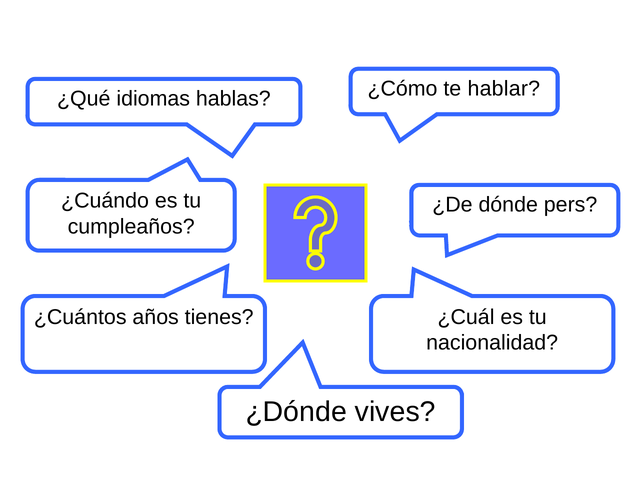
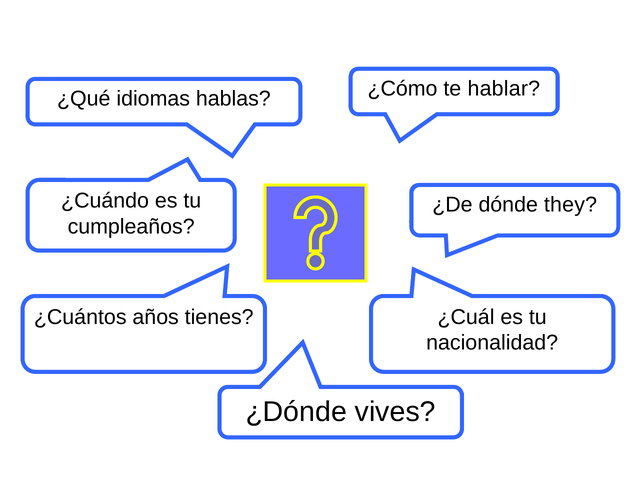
pers: pers -> they (570, 205)
